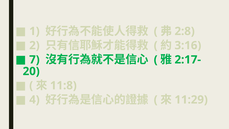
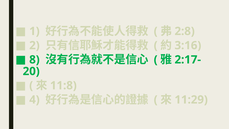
7: 7 -> 8 (34, 60)
